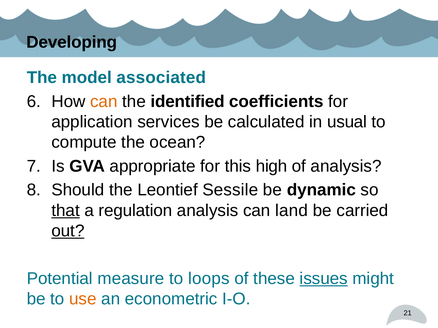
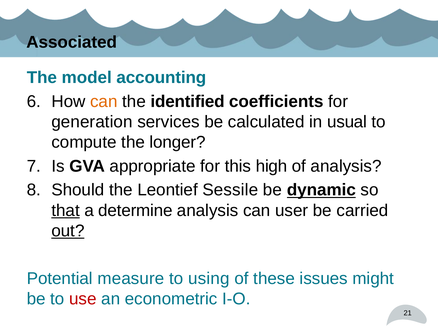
Developing: Developing -> Associated (72, 42)
associated: associated -> accounting (161, 78)
application: application -> generation (92, 122)
ocean: ocean -> longer (178, 143)
dynamic underline: none -> present (321, 190)
regulation: regulation -> determine (136, 211)
land: land -> user (292, 211)
loops: loops -> using (209, 279)
issues underline: present -> none (324, 279)
use colour: orange -> red (83, 299)
